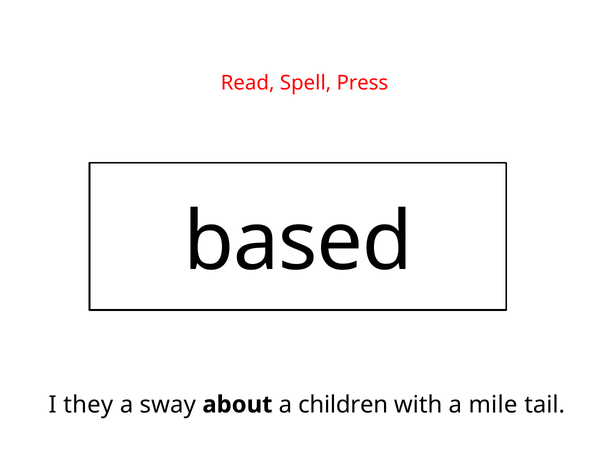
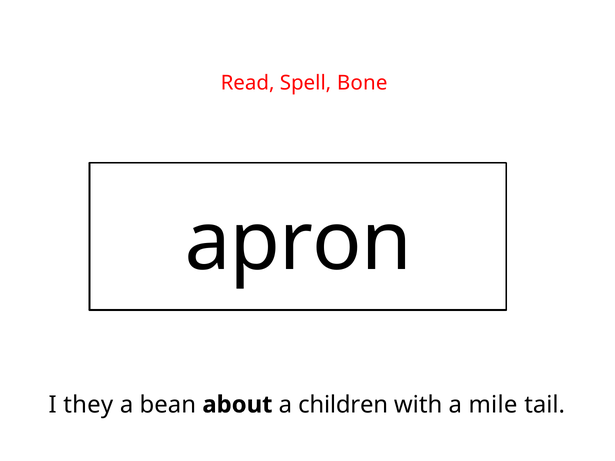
Press: Press -> Bone (362, 83)
based: based -> apron (298, 242)
sway: sway -> bean (168, 405)
